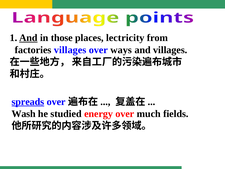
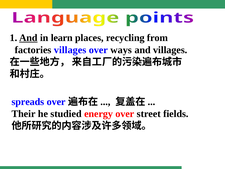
those: those -> learn (62, 38)
lectricity: lectricity -> recycling (125, 38)
spreads underline: present -> none (28, 102)
Wash: Wash -> Their (24, 114)
much: much -> street (149, 114)
